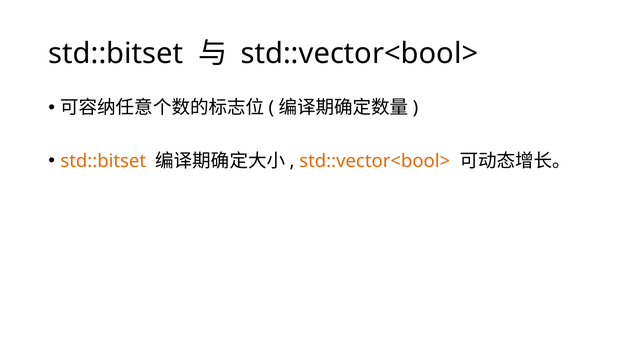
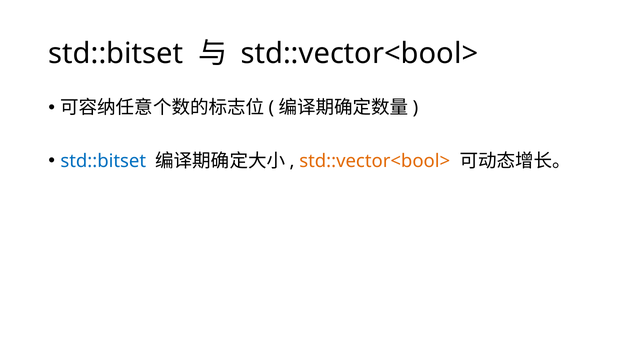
std::bitset colour: orange -> blue (103, 161)
